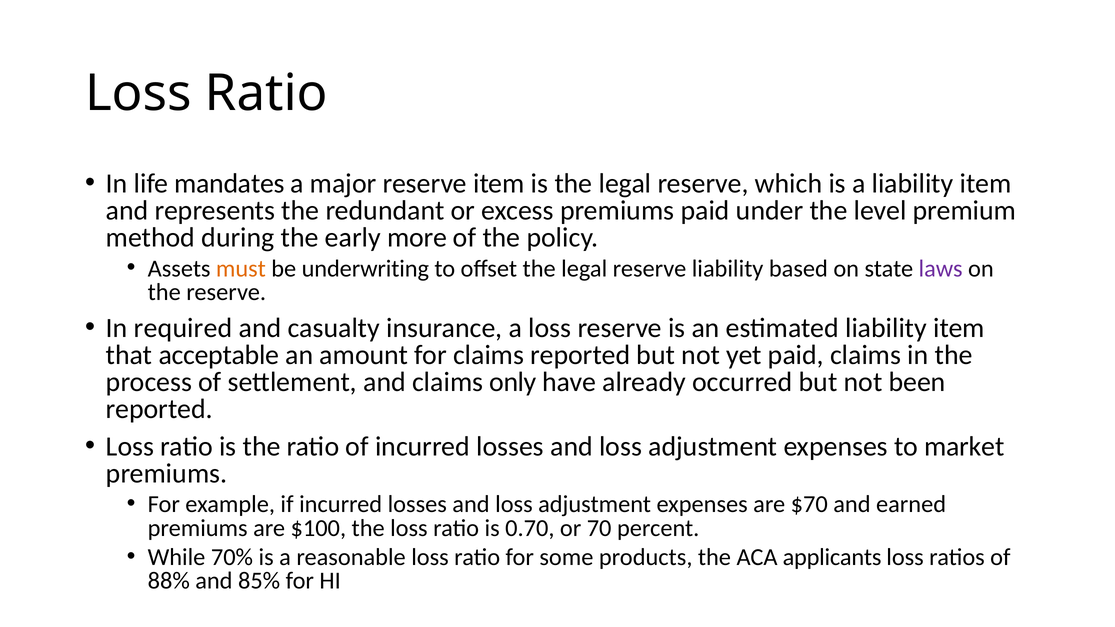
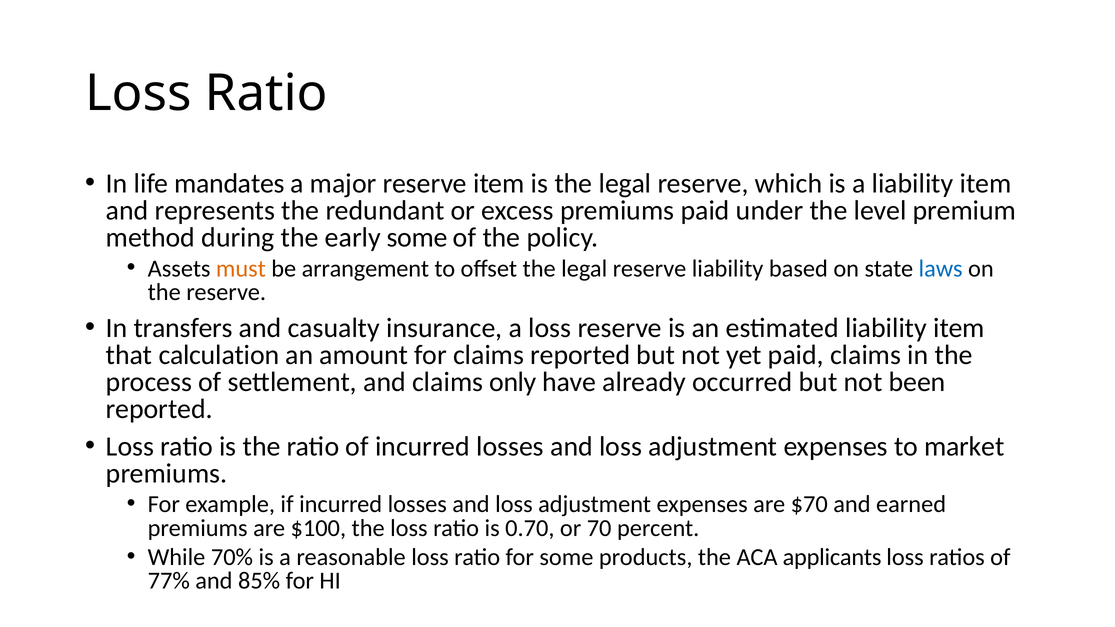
early more: more -> some (417, 238)
underwriting: underwriting -> arrangement (365, 269)
laws colour: purple -> blue (941, 269)
required: required -> transfers (183, 328)
acceptable: acceptable -> calculation (219, 355)
88%: 88% -> 77% (169, 581)
